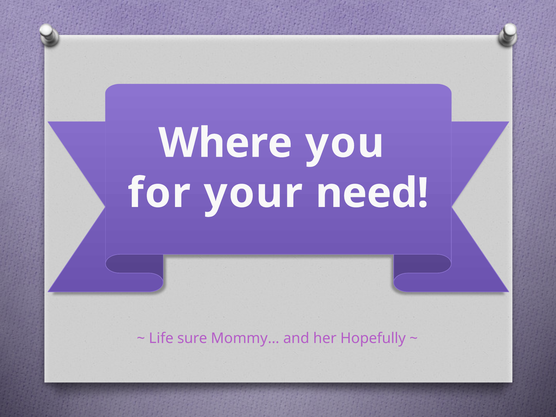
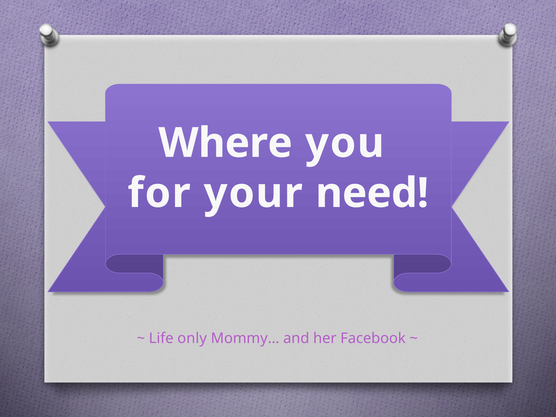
sure: sure -> only (192, 338)
Hopefully: Hopefully -> Facebook (373, 338)
